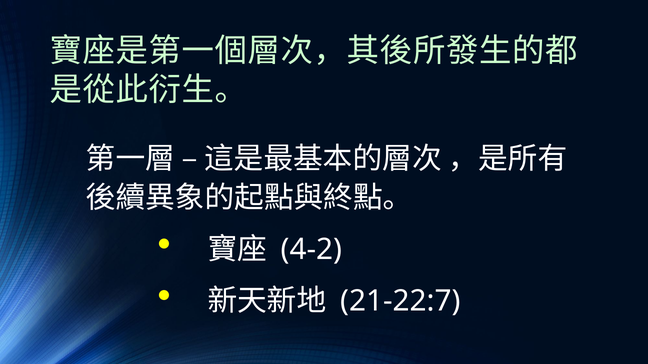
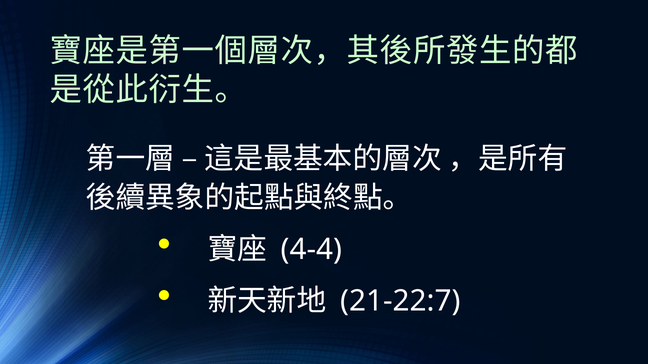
4-2: 4-2 -> 4-4 (311, 250)
